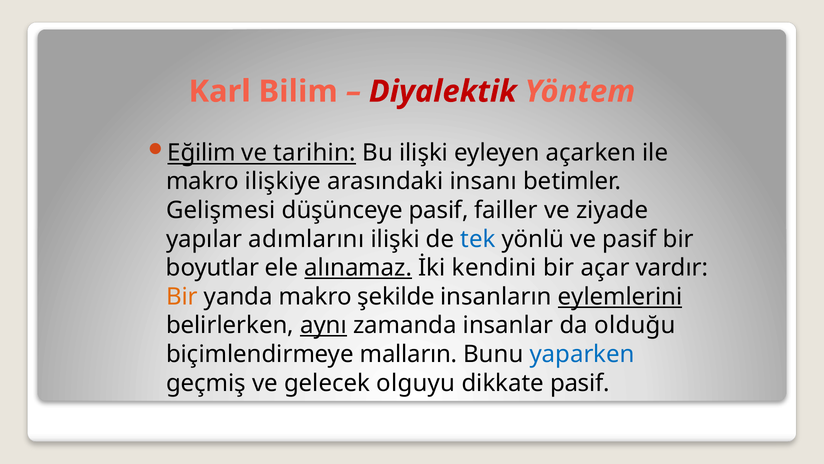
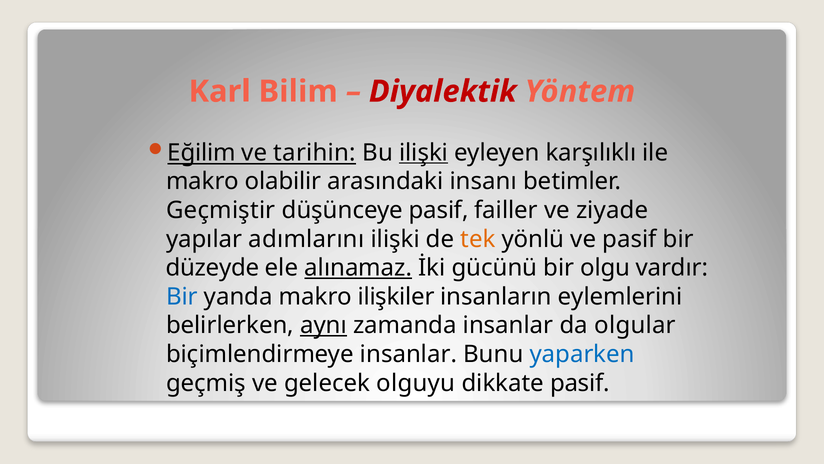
ilişki underline: none -> present (424, 153)
açarken: açarken -> karşılıklı (591, 153)
ilişkiye: ilişkiye -> olabilir (283, 181)
Gelişmesi: Gelişmesi -> Geçmiştir (221, 210)
tek colour: blue -> orange (478, 239)
boyutlar: boyutlar -> düzeyde (213, 268)
kendini: kendini -> gücünü (494, 268)
açar: açar -> olgu (605, 268)
Bir colour: orange -> blue (182, 296)
şekilde: şekilde -> ilişkiler (396, 296)
eylemlerini underline: present -> none (620, 296)
olduğu: olduğu -> olgular (635, 325)
biçimlendirmeye malların: malların -> insanlar (409, 354)
